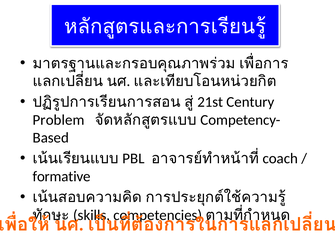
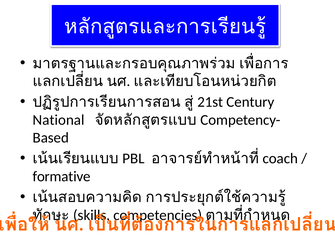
Problem: Problem -> National (59, 120)
